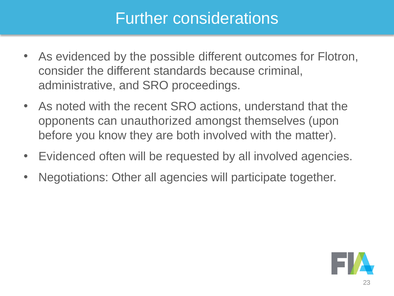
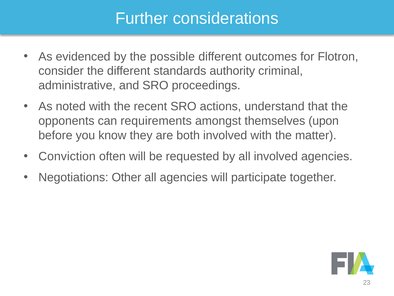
because: because -> authority (232, 71)
unauthorized: unauthorized -> requirements (156, 121)
Evidenced: Evidenced -> Conviction (67, 156)
